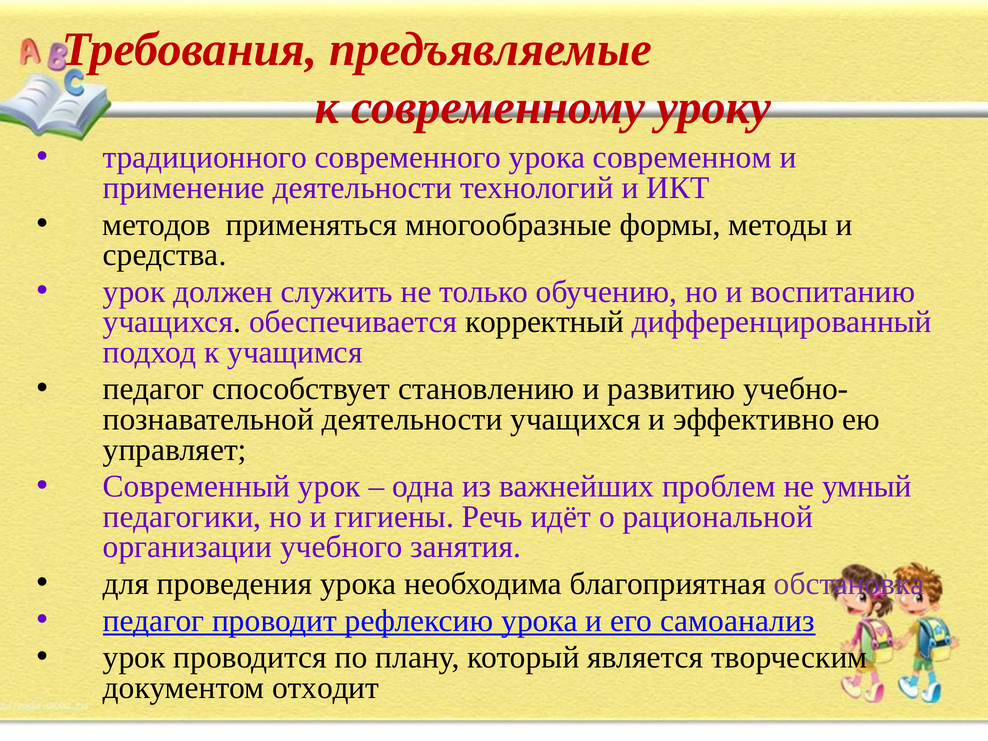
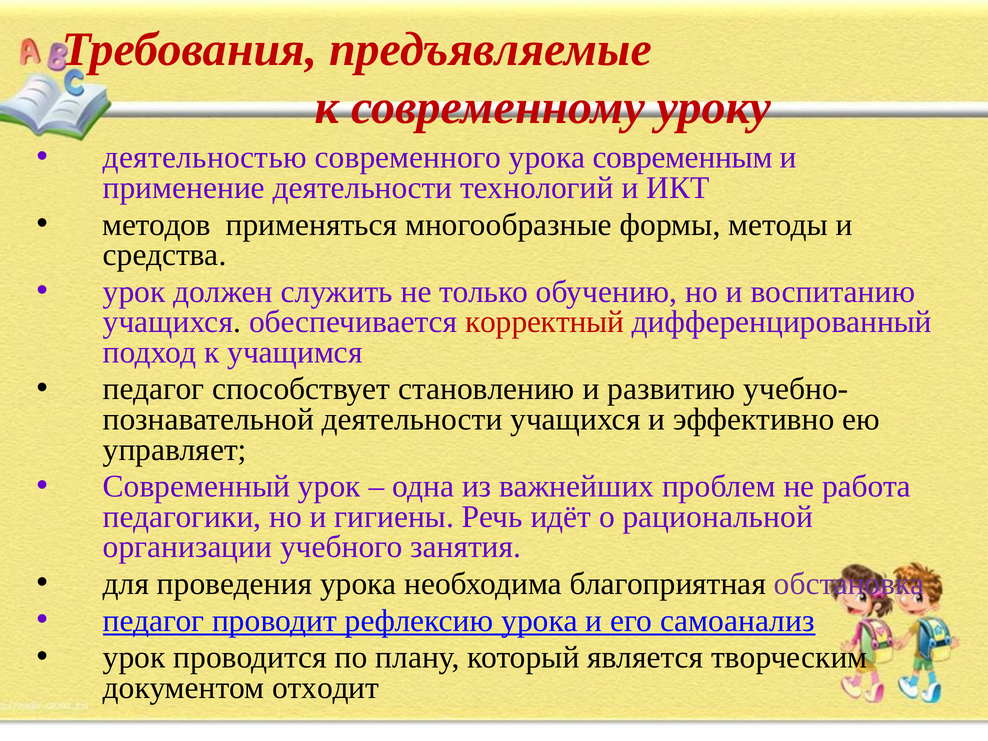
традиционного: традиционного -> деятельностью (205, 158)
современном: современном -> современным (683, 158)
корректный colour: black -> red (545, 322)
умный: умный -> работа (867, 486)
